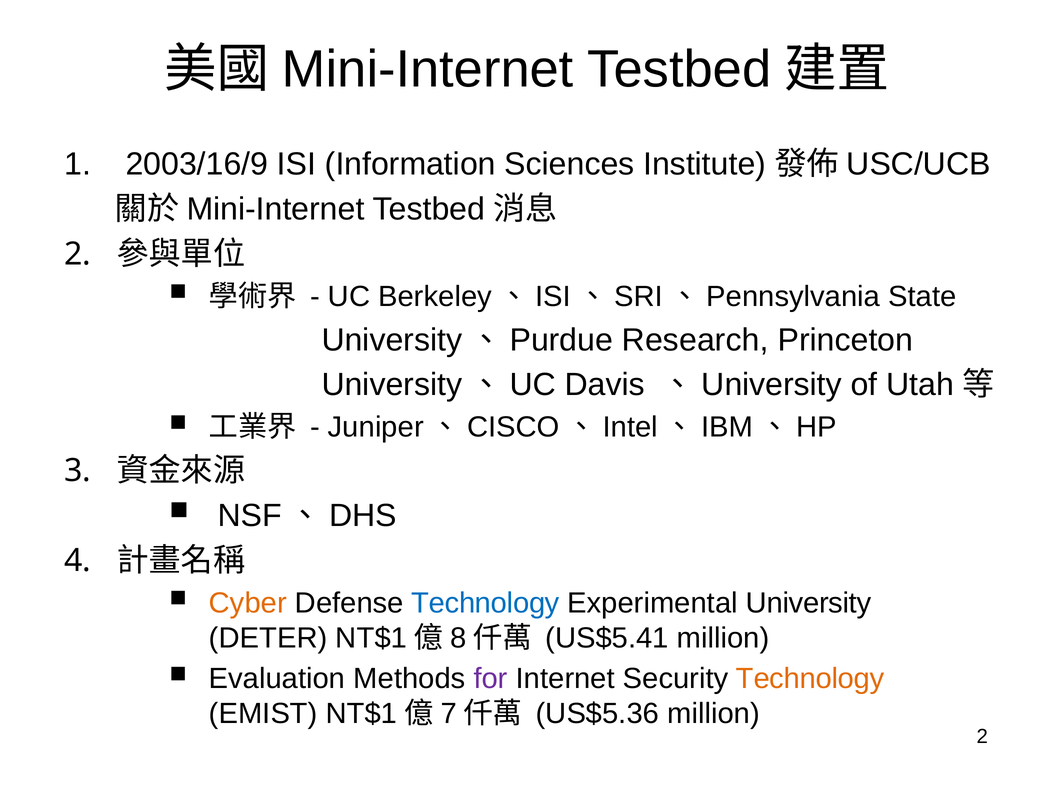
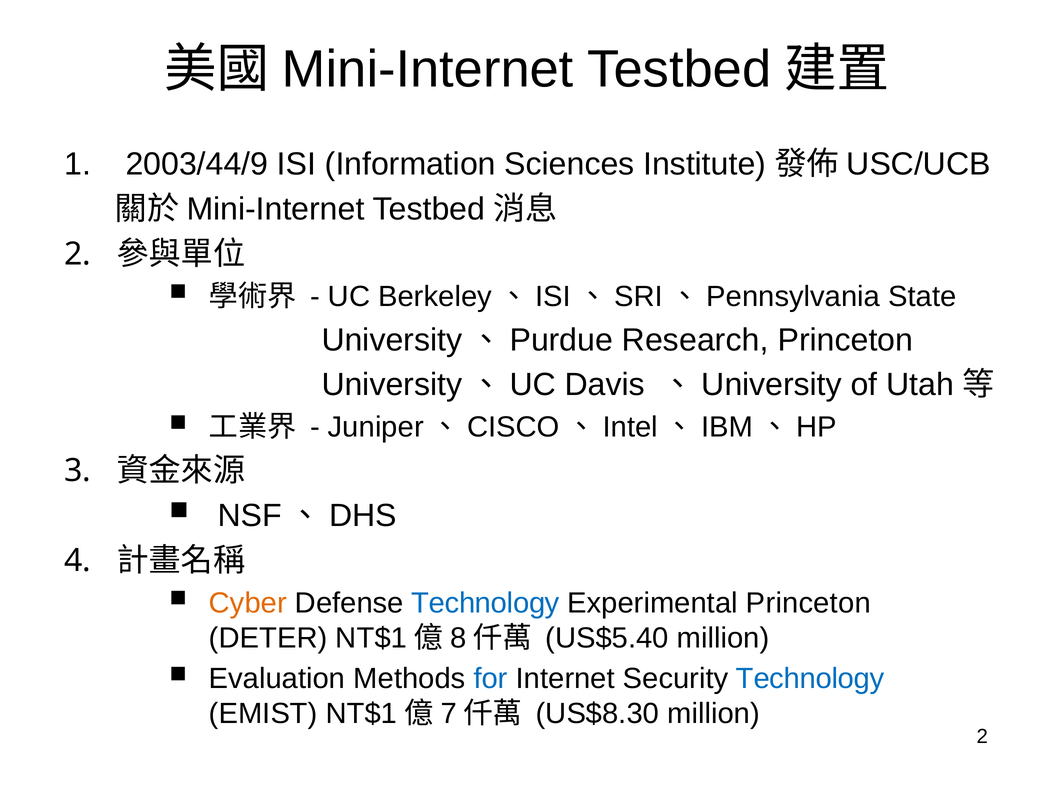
2003/16/9: 2003/16/9 -> 2003/44/9 (197, 164)
Experimental University: University -> Princeton (808, 603)
US$5.41: US$5.41 -> US$5.40 (607, 638)
for colour: purple -> blue (491, 679)
Technology colour: orange -> blue (810, 679)
US$5.36: US$5.36 -> US$8.30 (597, 714)
